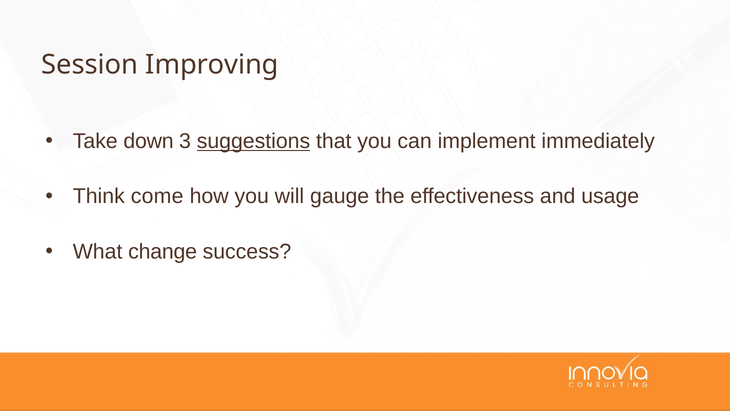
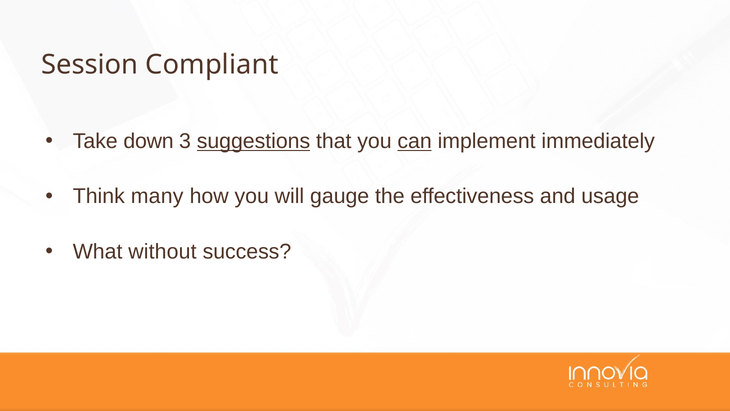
Improving: Improving -> Compliant (212, 65)
can underline: none -> present (415, 141)
come: come -> many (157, 196)
change: change -> without (162, 251)
